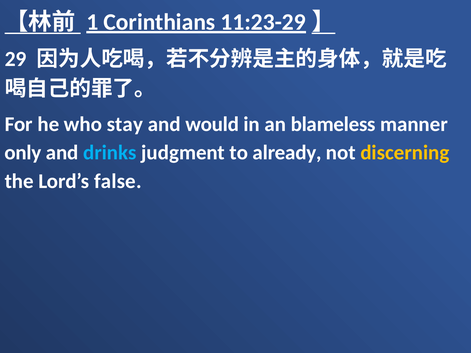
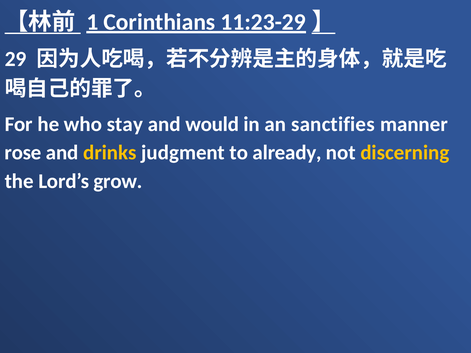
blameless: blameless -> sanctifies (333, 124)
only: only -> rose (23, 153)
drinks colour: light blue -> yellow (110, 153)
false: false -> grow (118, 181)
